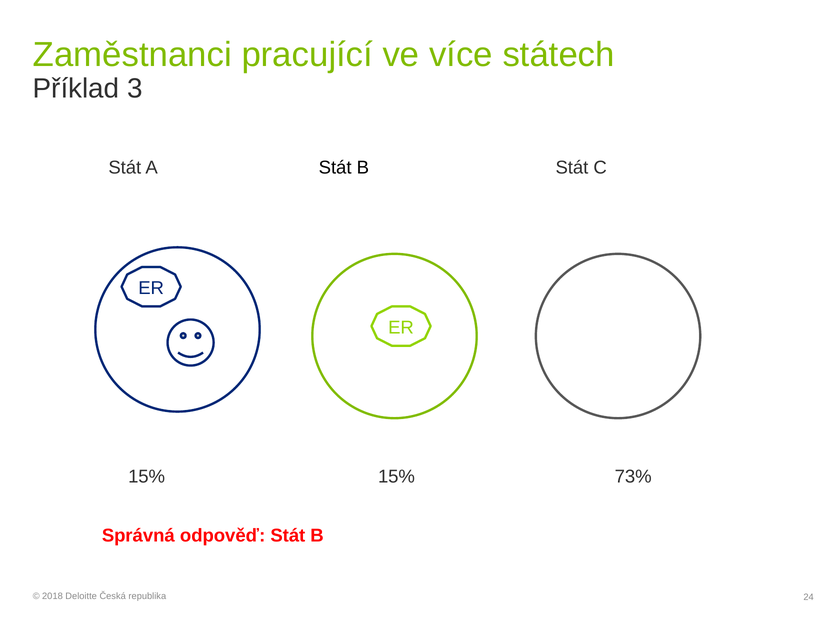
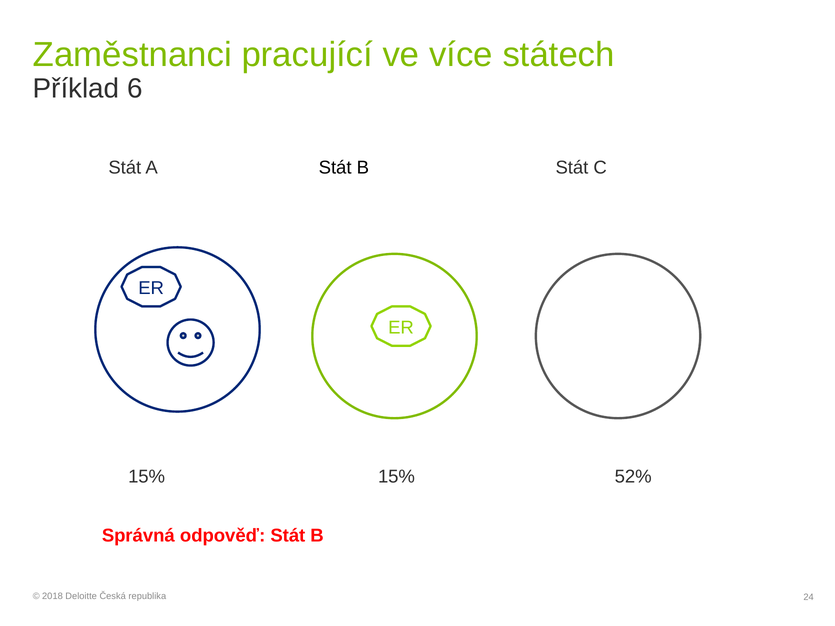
3: 3 -> 6 (135, 89)
73%: 73% -> 52% (633, 477)
